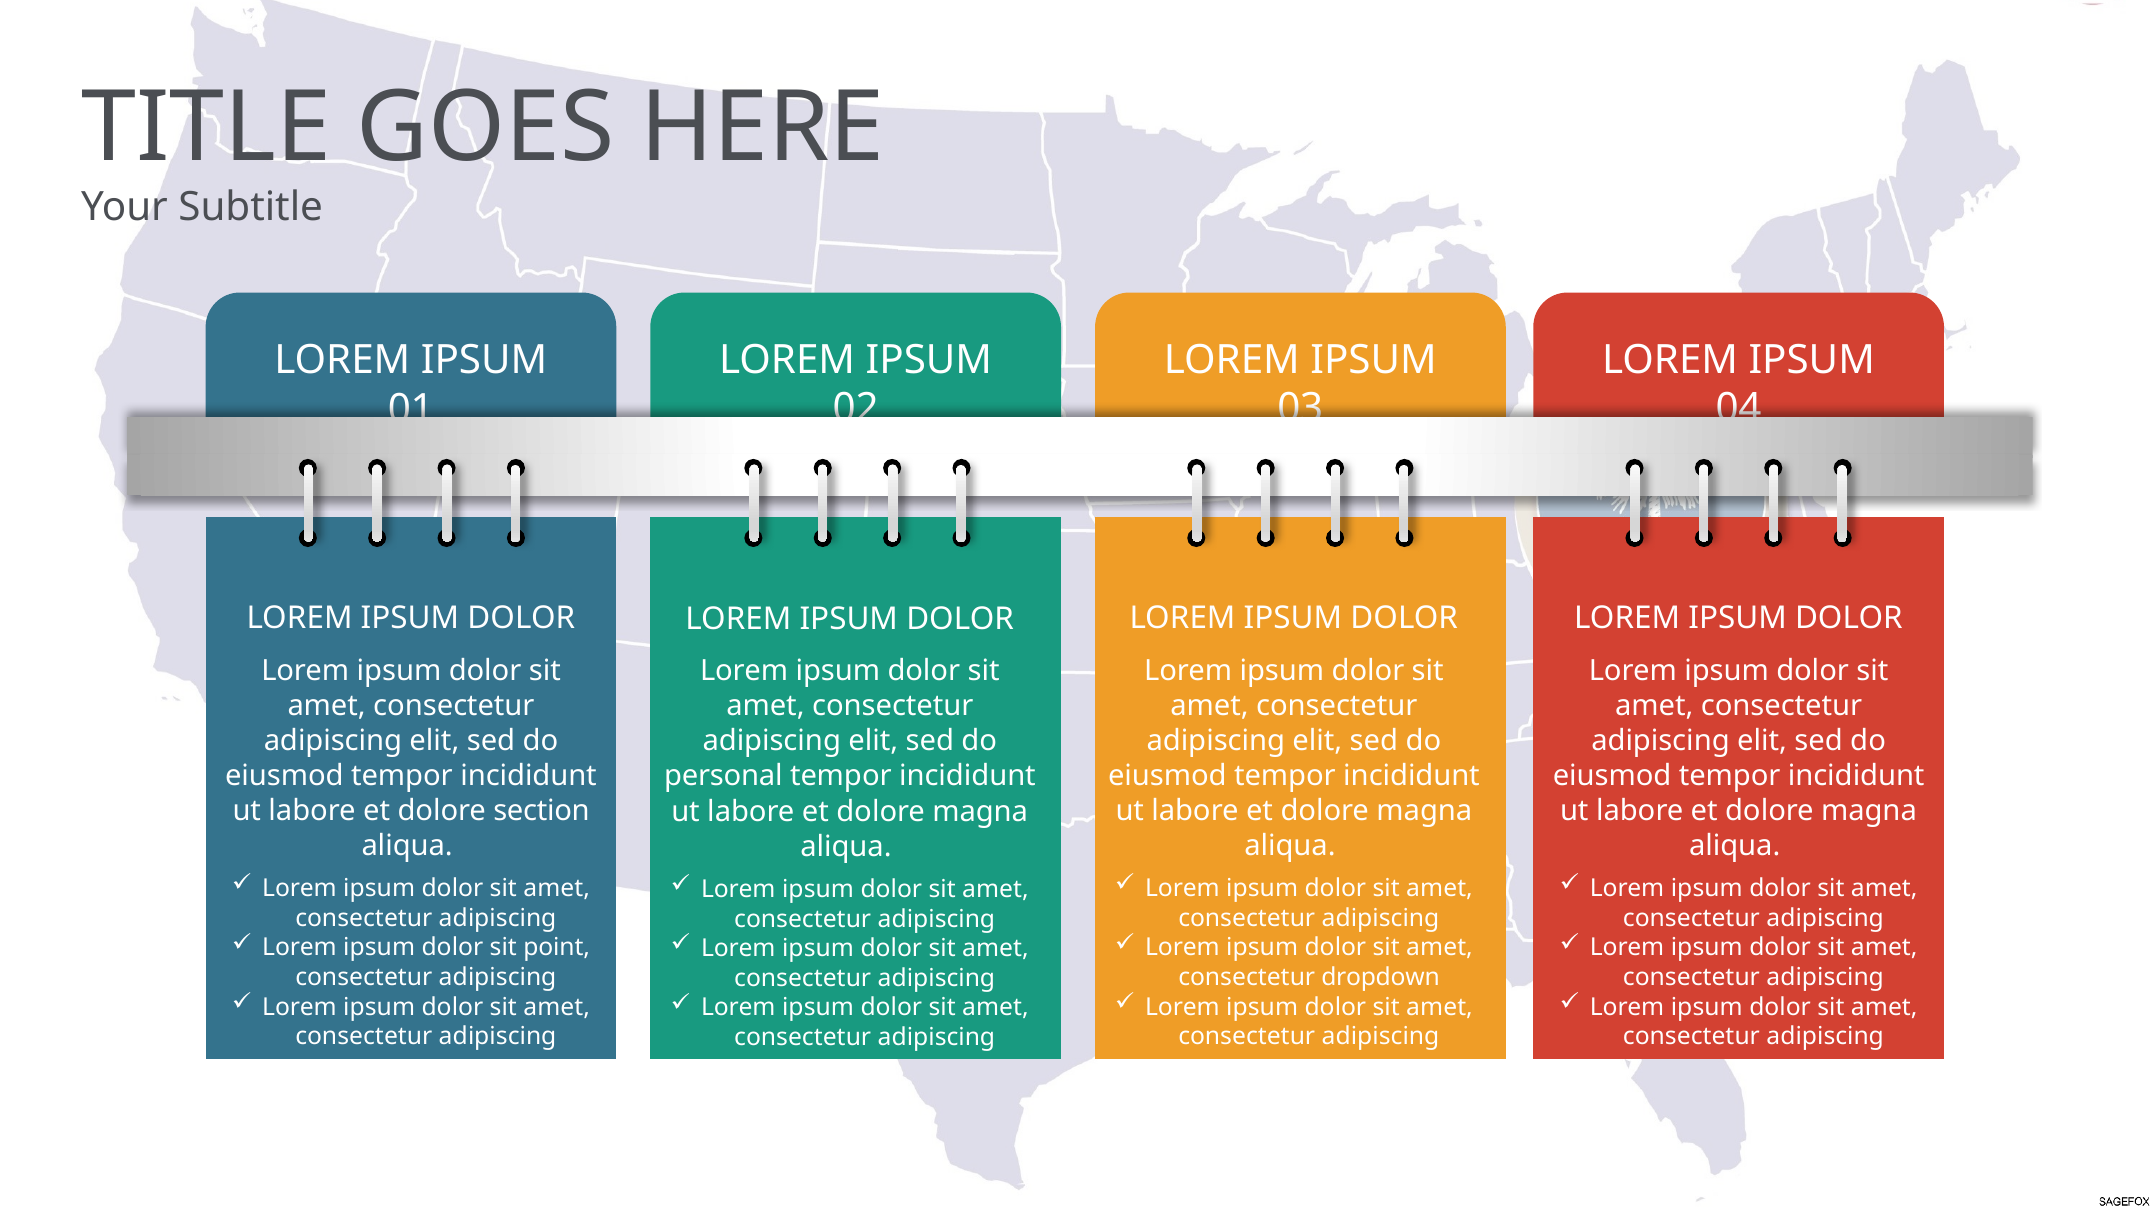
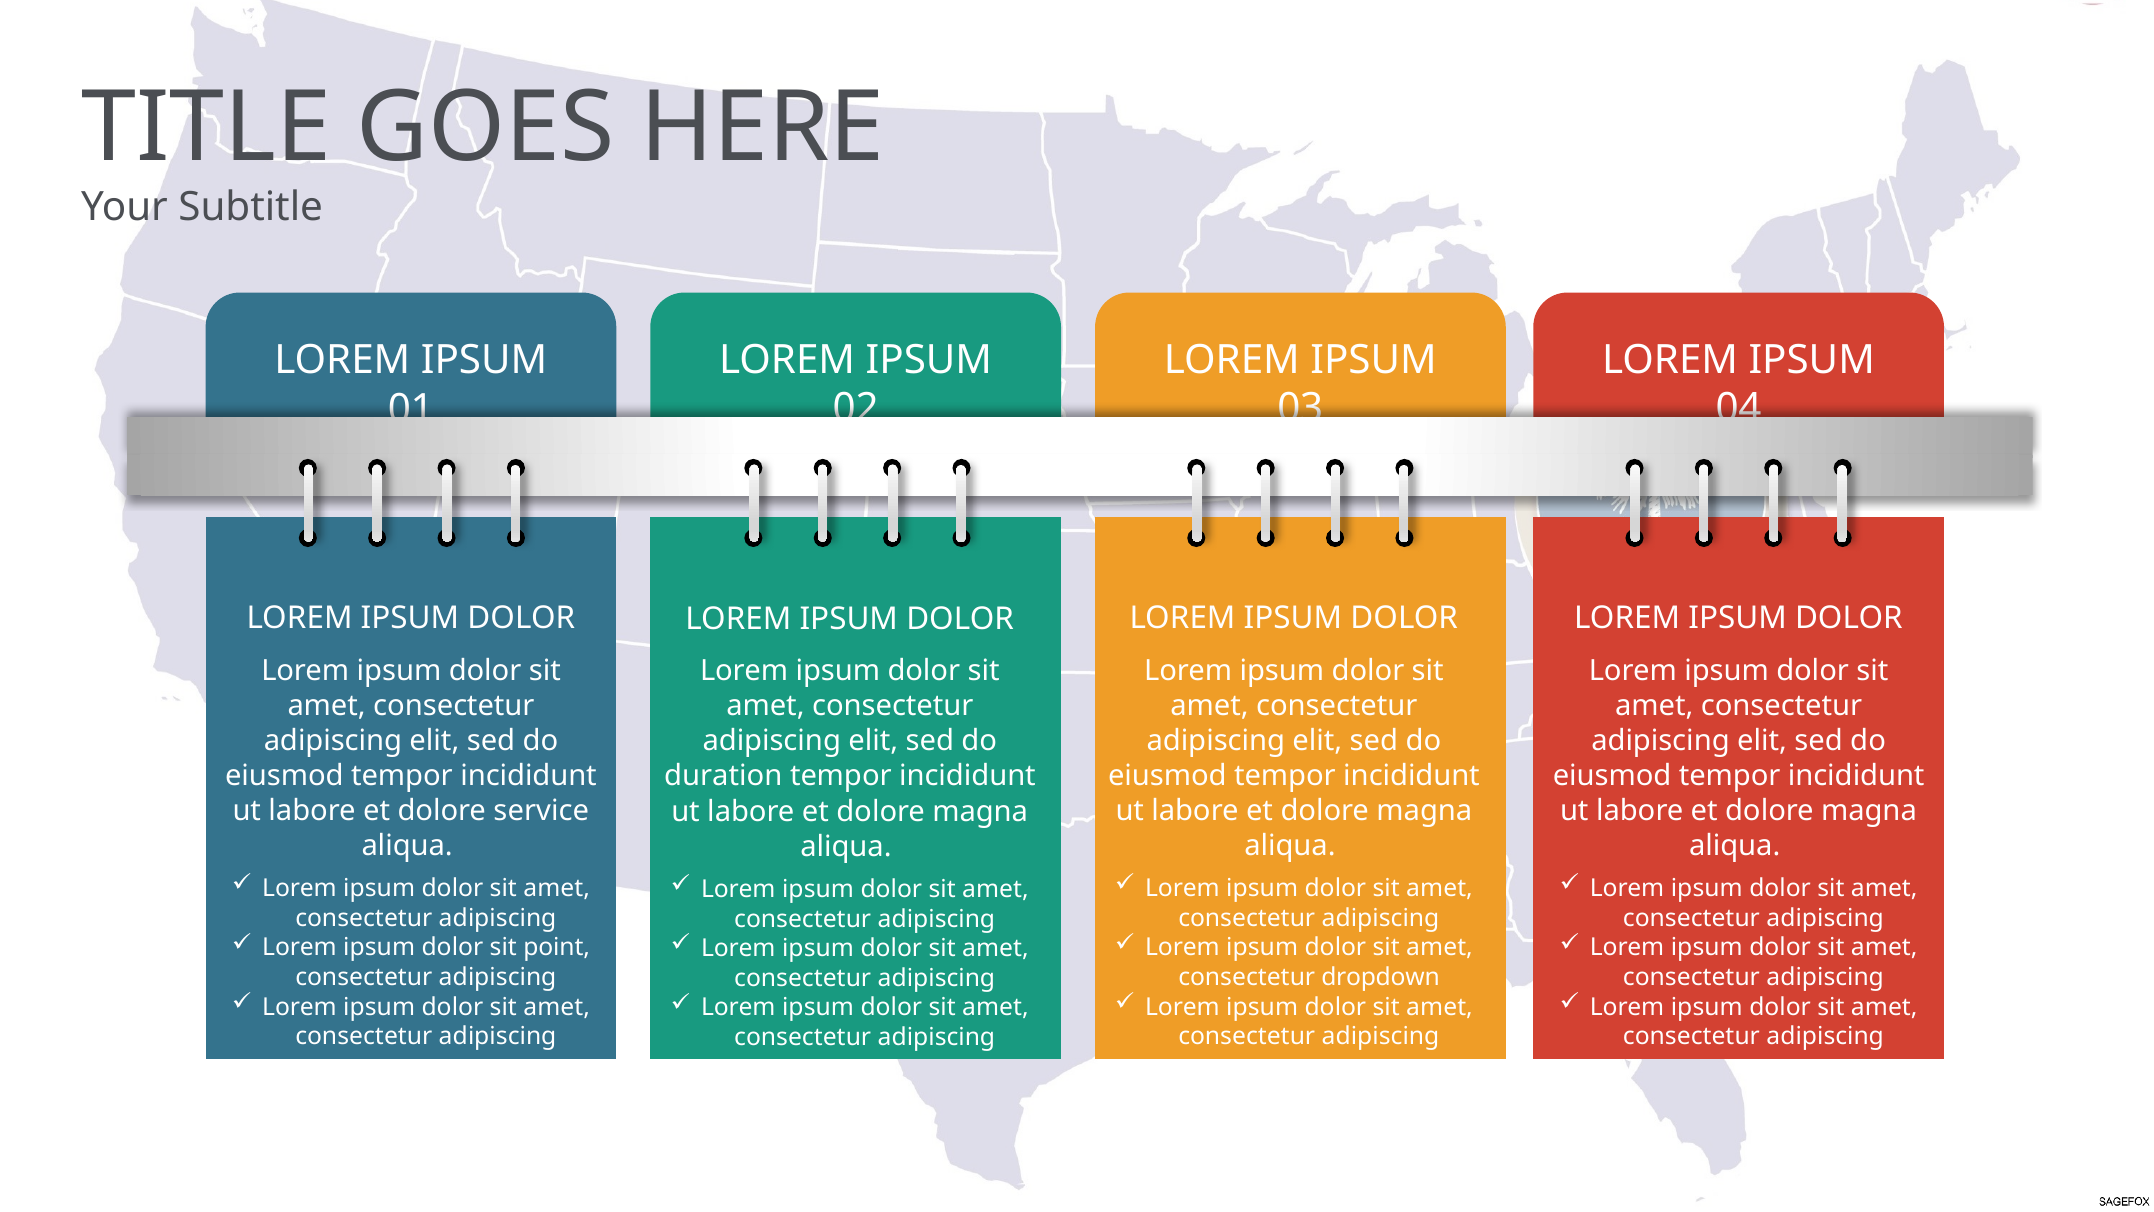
personal: personal -> duration (723, 776)
section: section -> service (541, 810)
